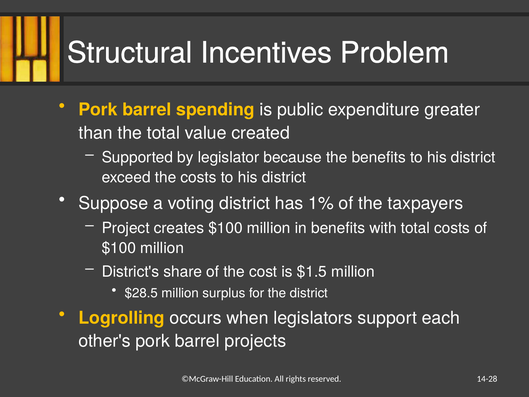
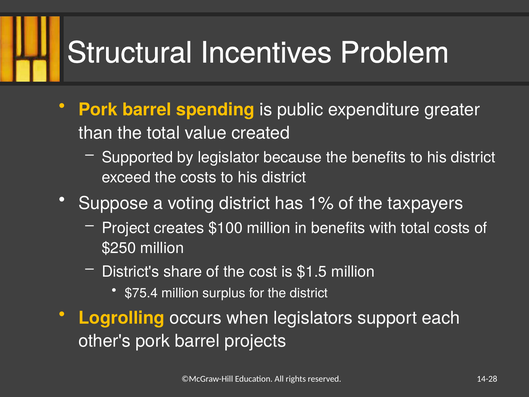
$100: $100 -> $250 (119, 248)
$28.5: $28.5 -> $75.4 (141, 293)
